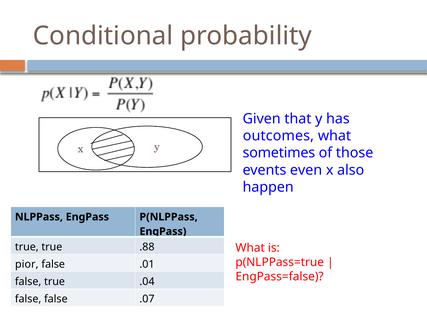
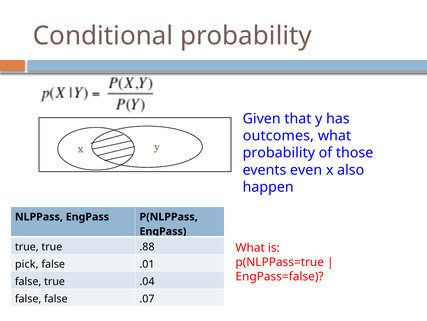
sometimes: sometimes -> probability (279, 153)
pior: pior -> pick (27, 264)
